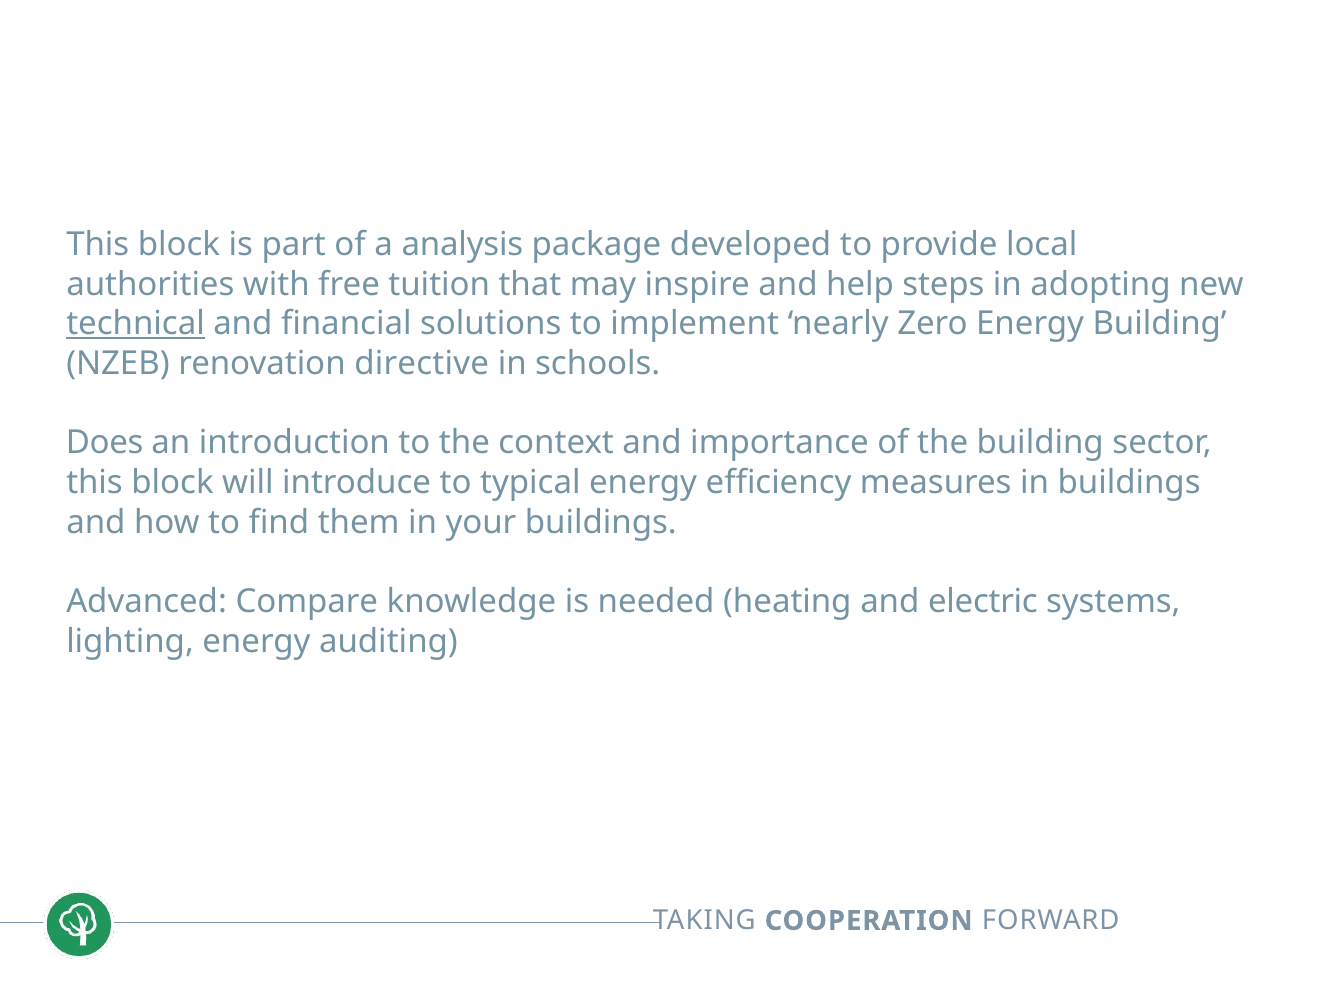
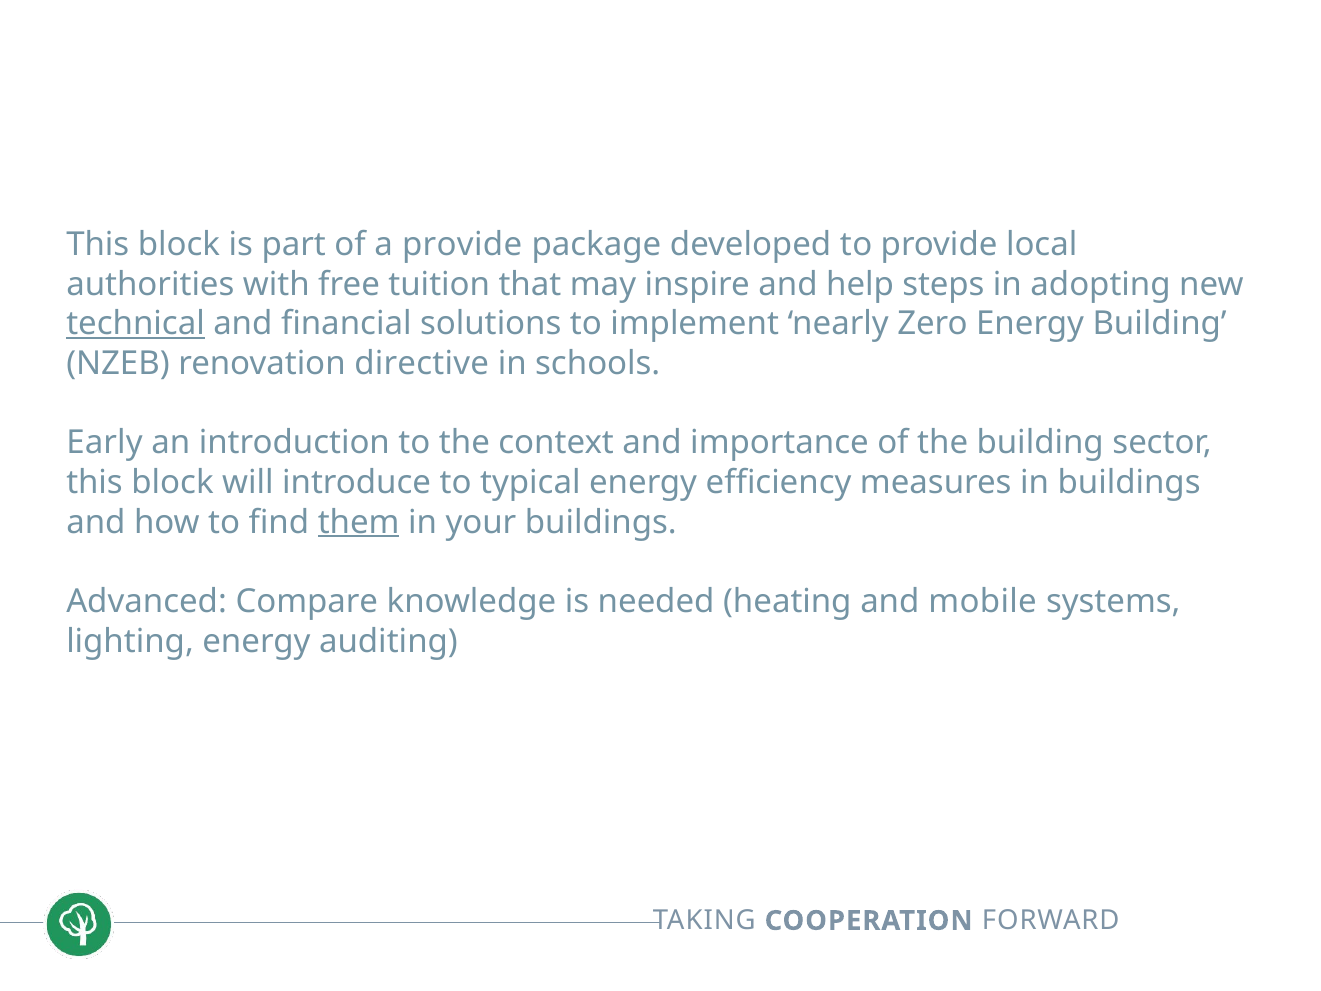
a analysis: analysis -> provide (462, 245)
Does: Does -> Early (104, 443)
them underline: none -> present (359, 522)
electric: electric -> mobile (983, 601)
